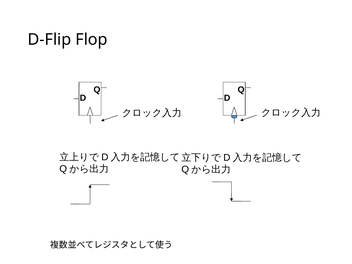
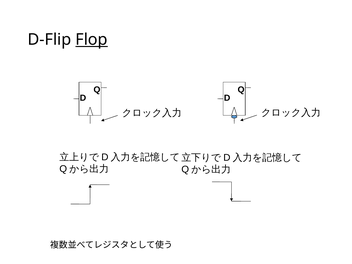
Flop underline: none -> present (92, 39)
